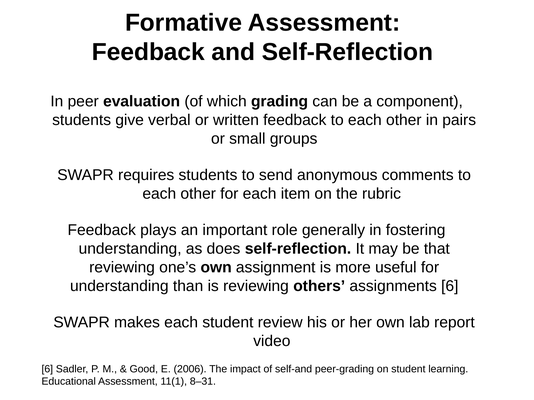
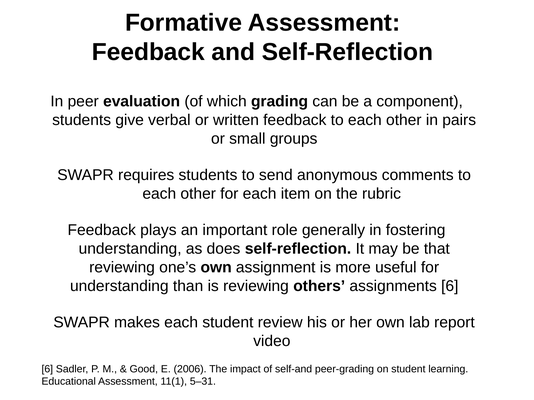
8–31: 8–31 -> 5–31 (203, 382)
